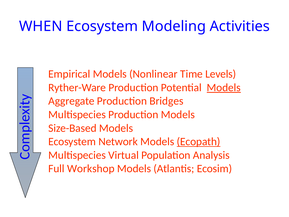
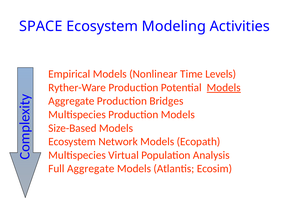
WHEN: WHEN -> SPACE (41, 26)
Ecopath underline: present -> none (199, 141)
Full Workshop: Workshop -> Aggregate (91, 168)
